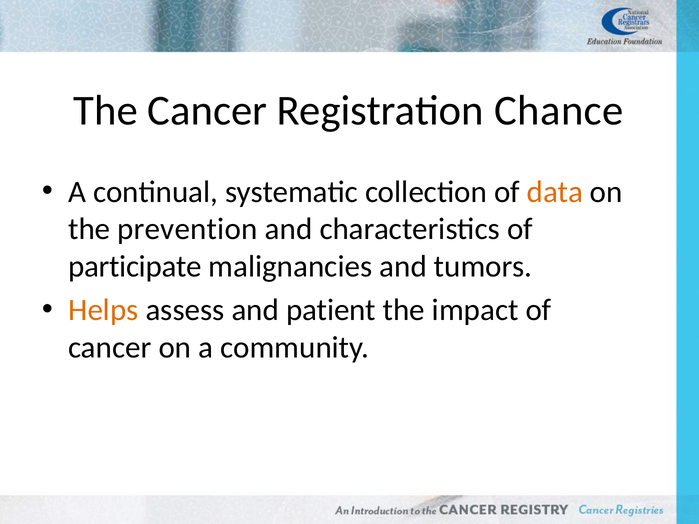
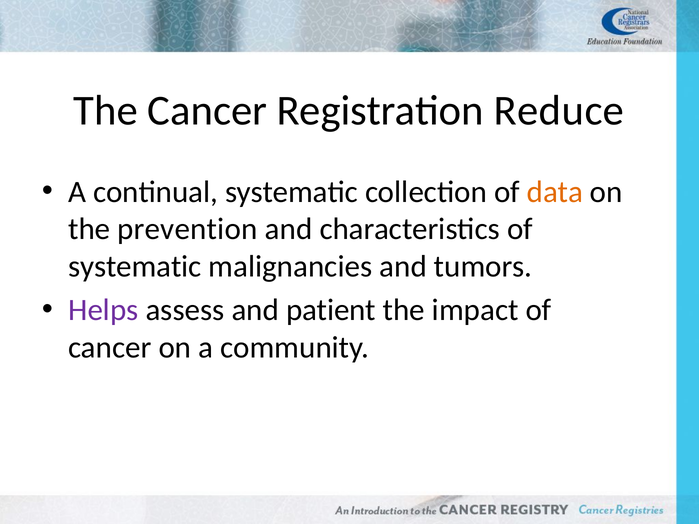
Chance: Chance -> Reduce (559, 111)
participate: participate -> systematic (135, 267)
Helps colour: orange -> purple (103, 310)
